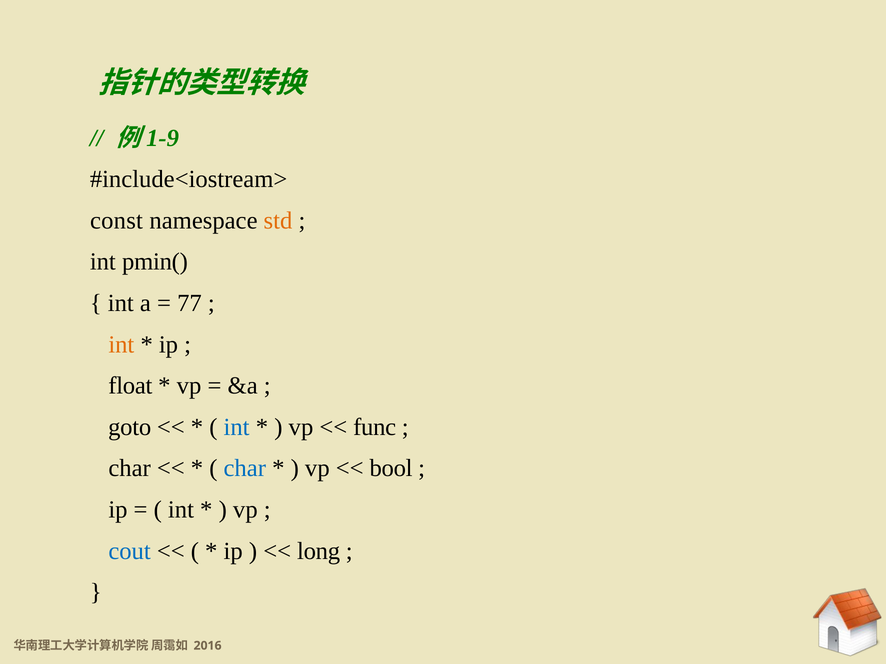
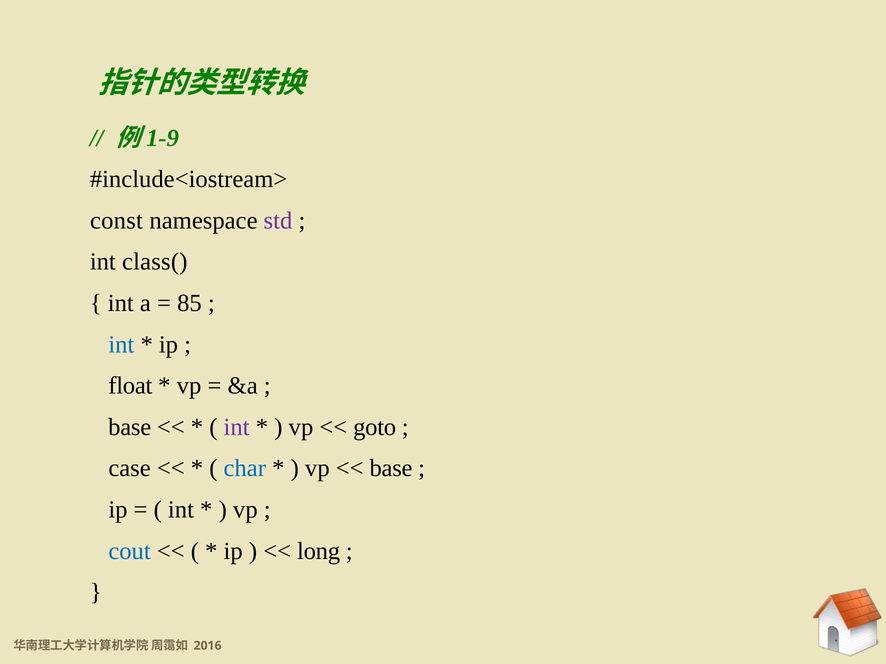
std colour: orange -> purple (278, 221)
pmin(: pmin( -> class( (155, 262)
77: 77 -> 85 (189, 303)
int colour: orange -> blue (121, 345)
goto: goto -> base (130, 427)
int colour: blue -> purple (237, 427)
func: func -> goto (375, 427)
char: char -> case (130, 469)
bool: bool -> base (391, 469)
